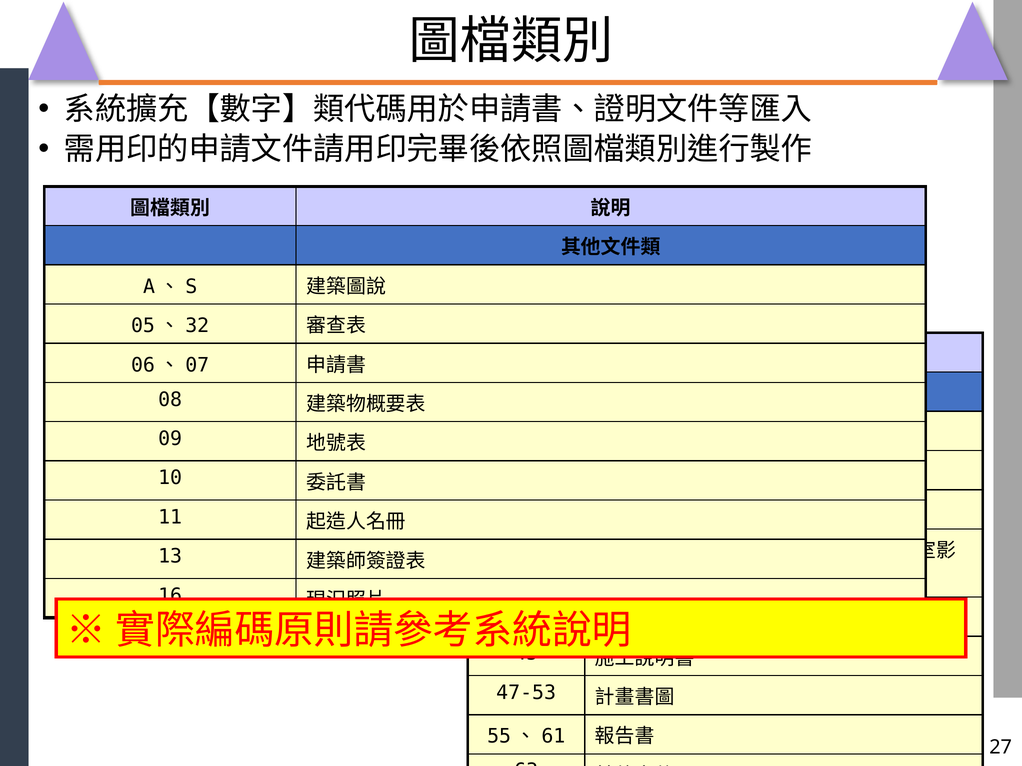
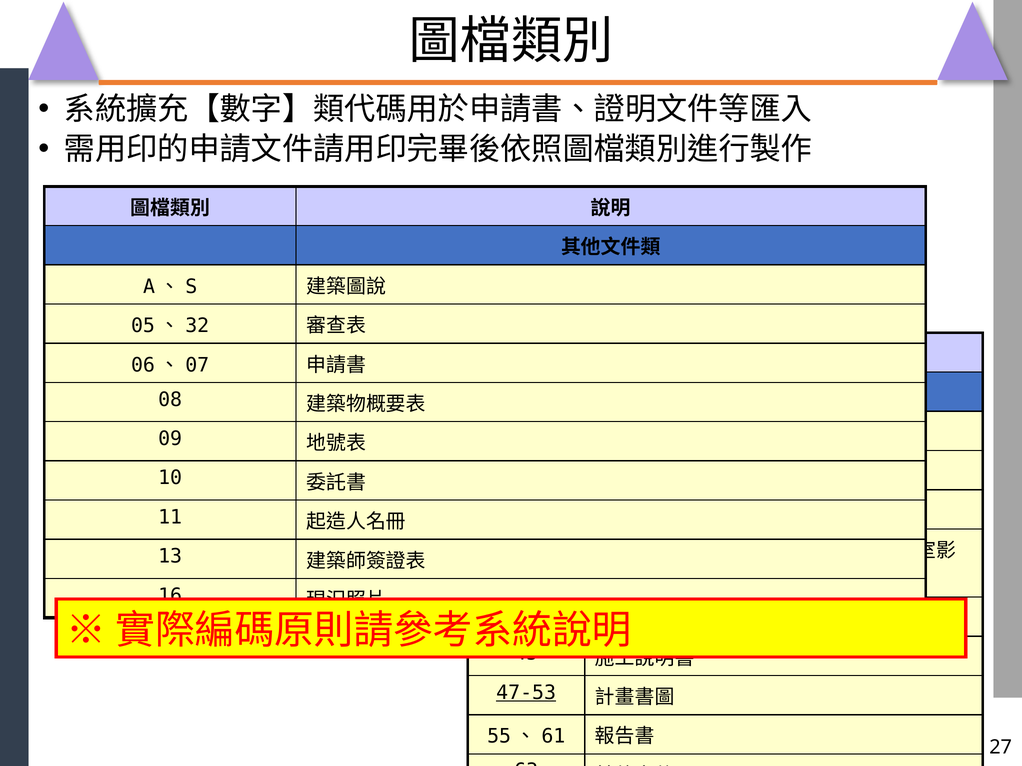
47-53 underline: none -> present (526, 693)
